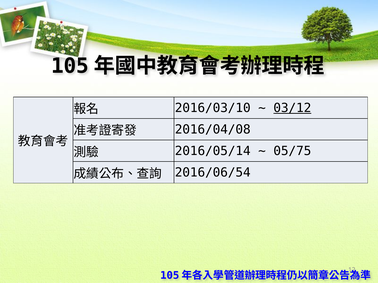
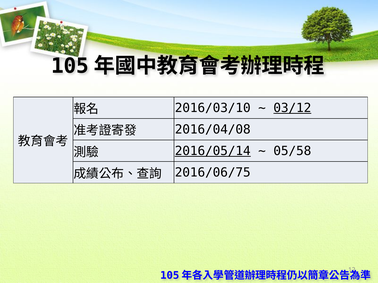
2016/05/14 underline: none -> present (213, 151)
05/75: 05/75 -> 05/58 (292, 151)
2016/06/54: 2016/06/54 -> 2016/06/75 (213, 173)
